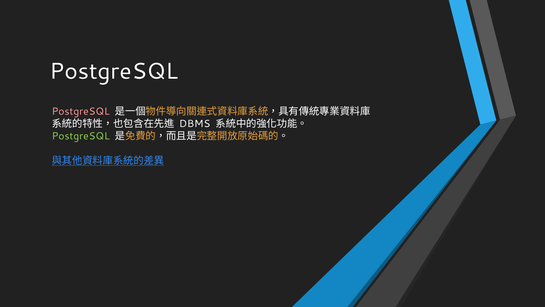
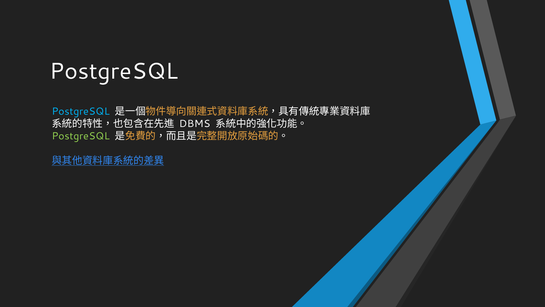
PostgreSQL colour: pink -> light blue (81, 111)
